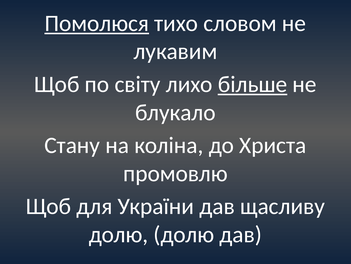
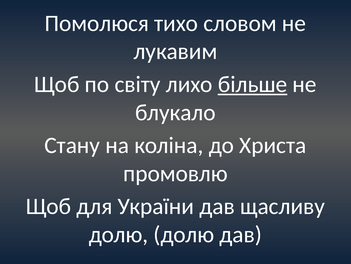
Помолюся underline: present -> none (97, 23)
